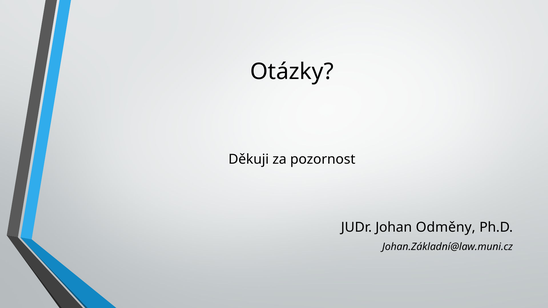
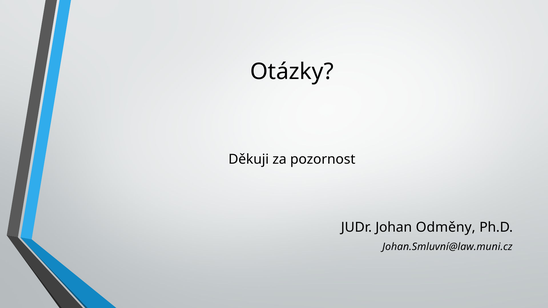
Johan.Základní@law.muni.cz: Johan.Základní@law.muni.cz -> Johan.Smluvní@law.muni.cz (447, 247)
